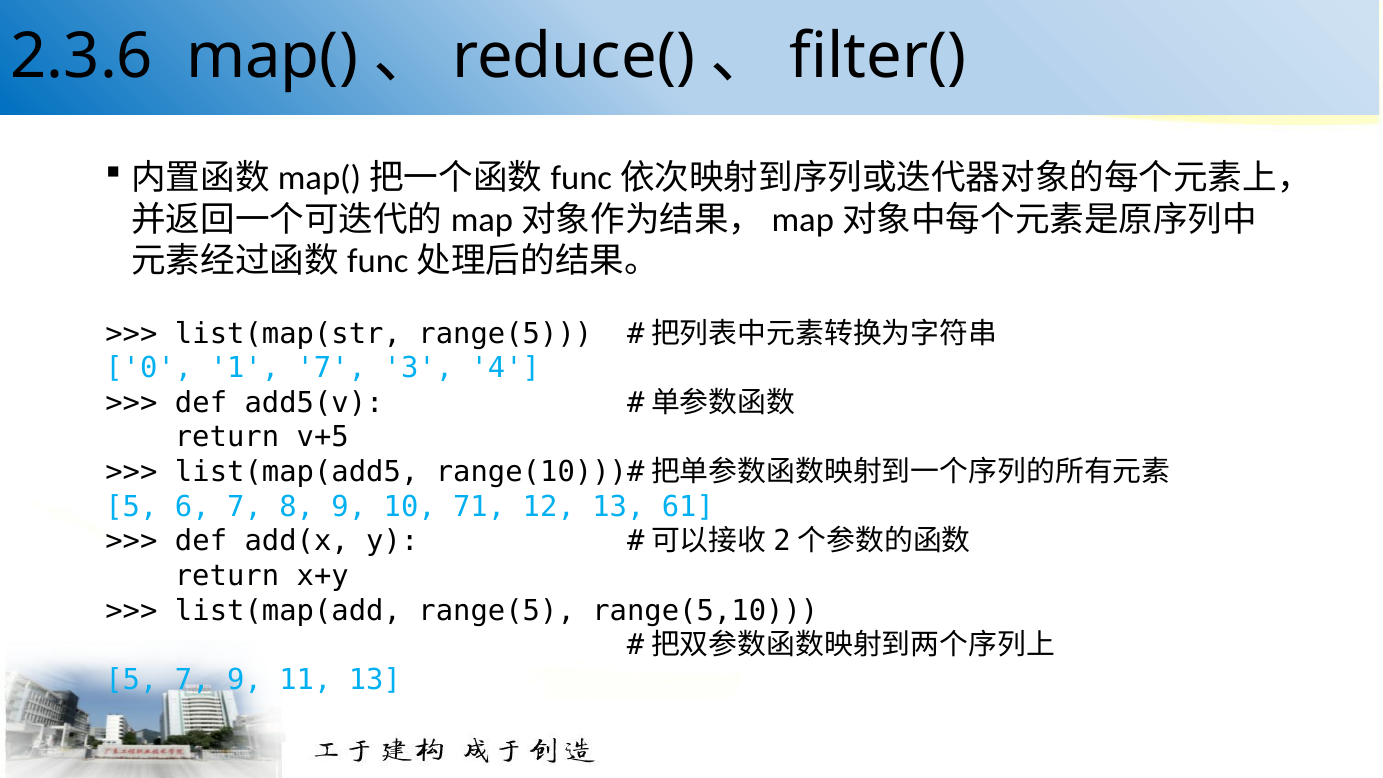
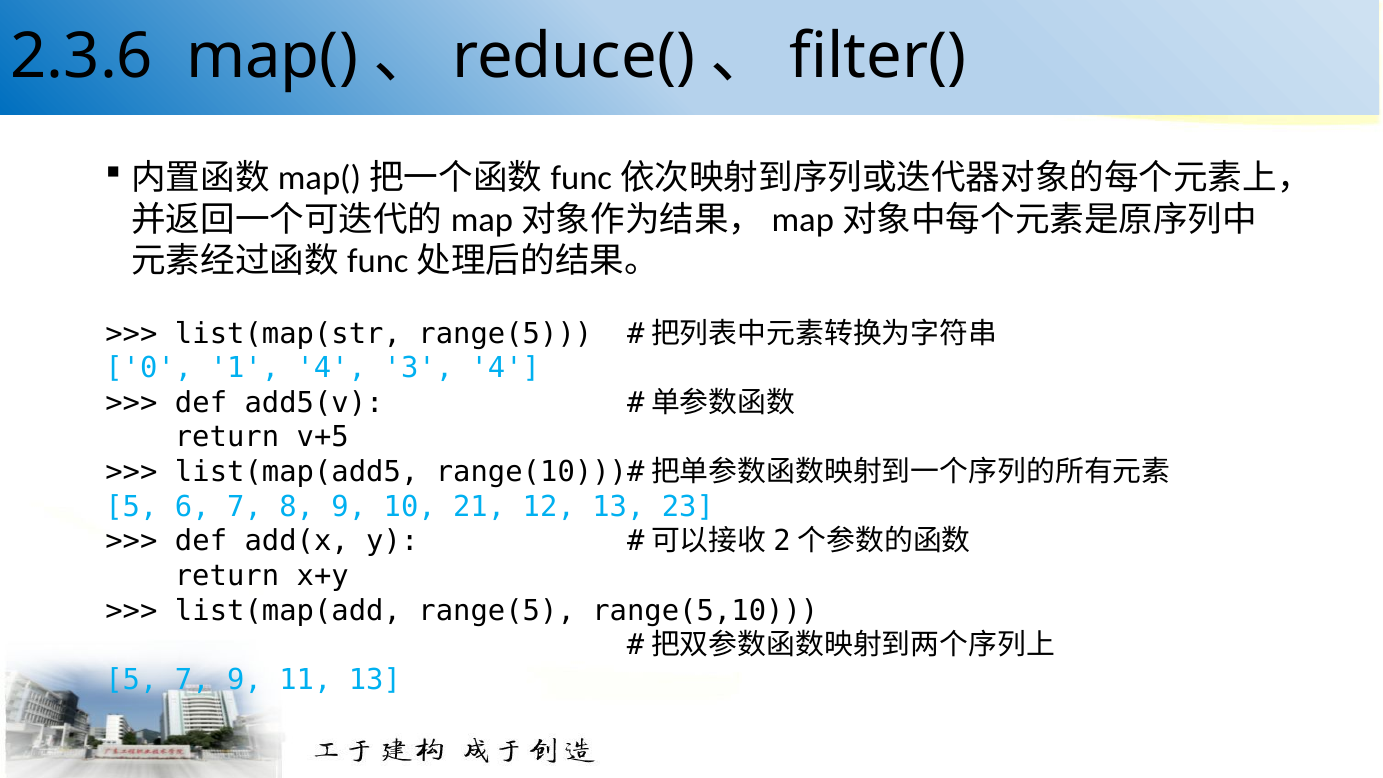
1 7: 7 -> 4 (331, 368)
71: 71 -> 21 (479, 507)
61: 61 -> 23 (688, 507)
